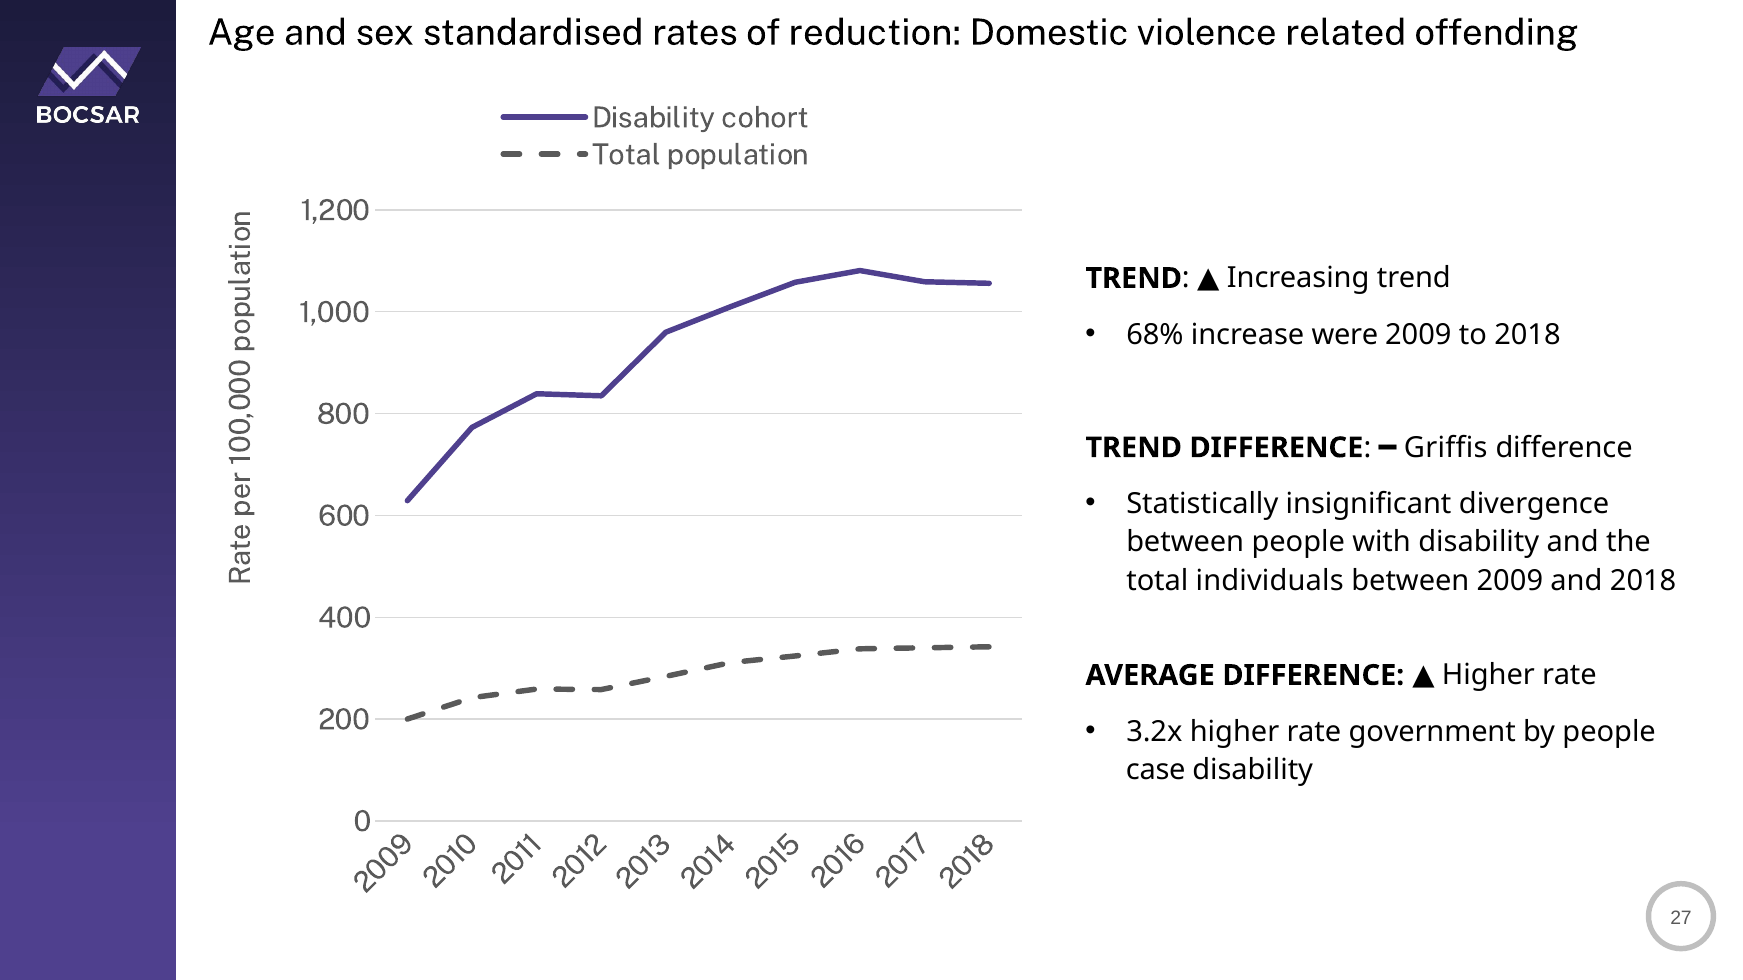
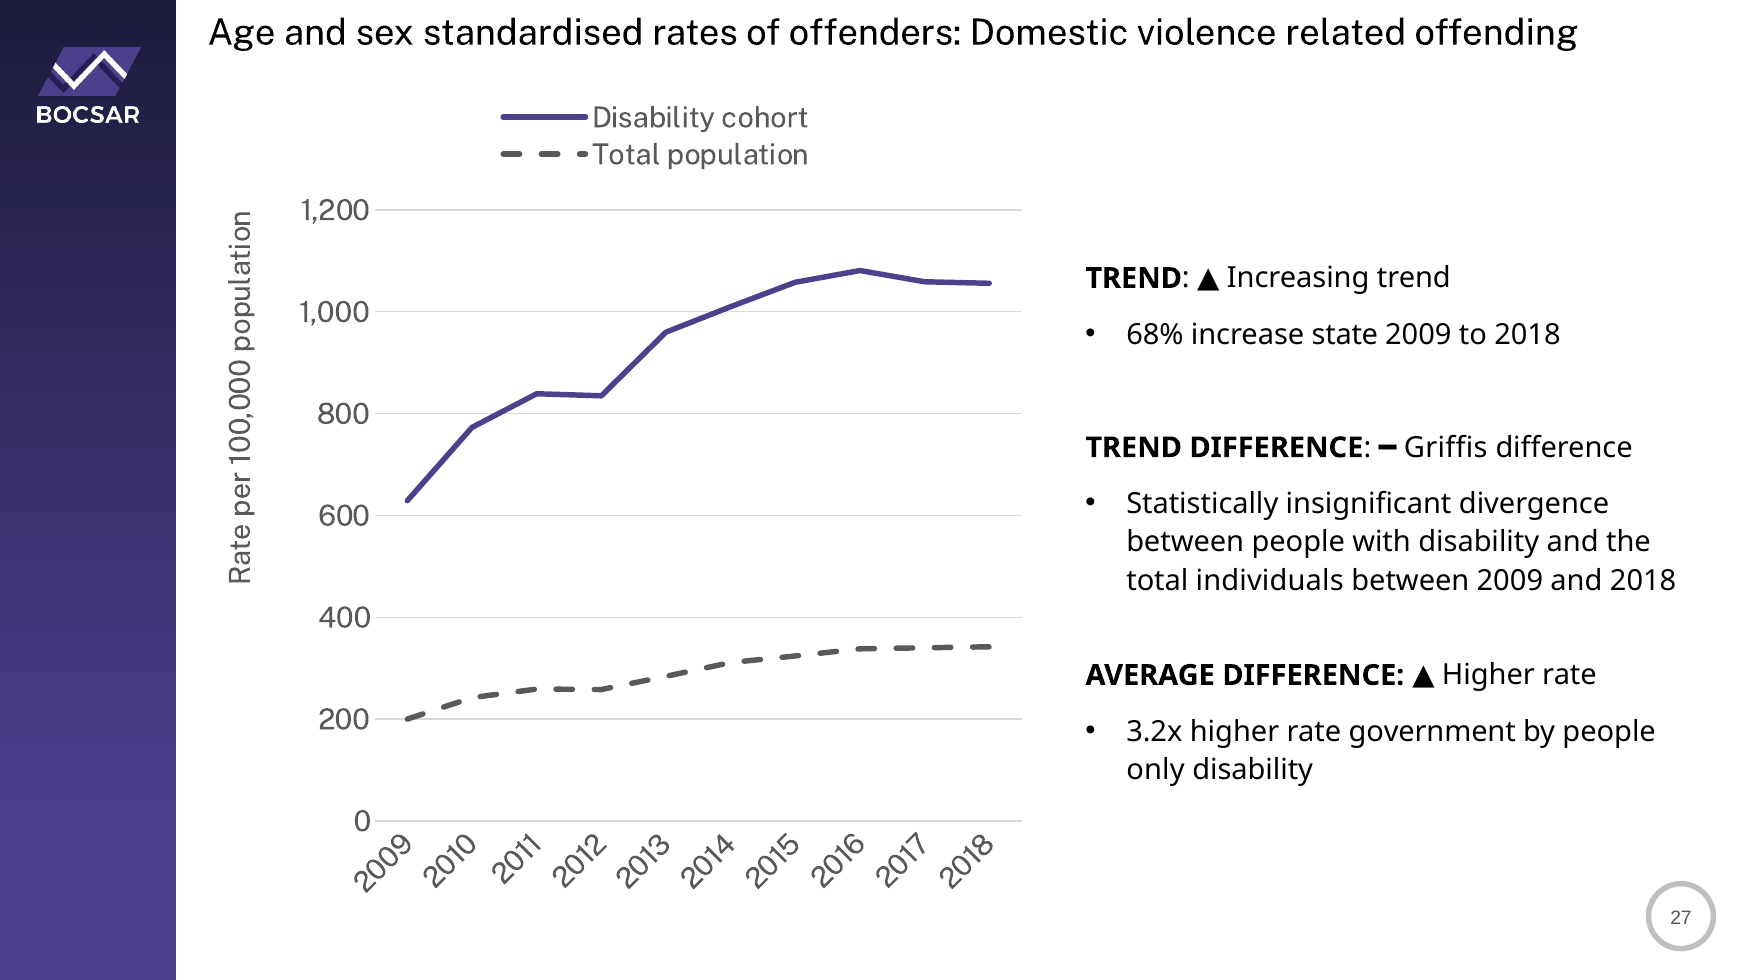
reduction: reduction -> offenders (875, 33)
were: were -> state (1345, 335)
case: case -> only (1155, 770)
